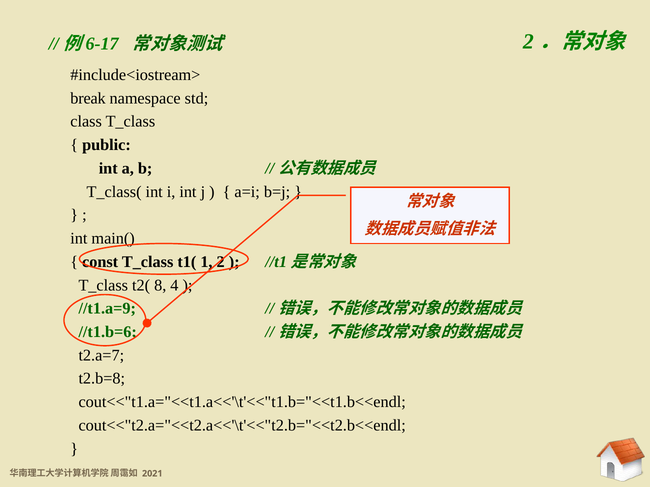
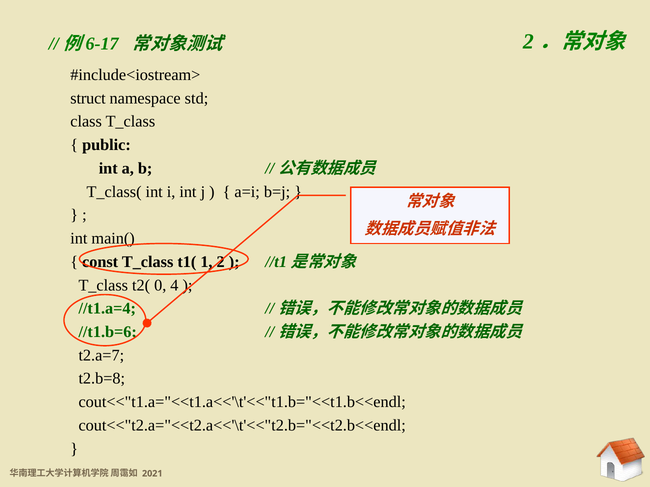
break: break -> struct (88, 98)
8: 8 -> 0 (160, 285)
//t1.a=9: //t1.a=9 -> //t1.a=4 (107, 309)
